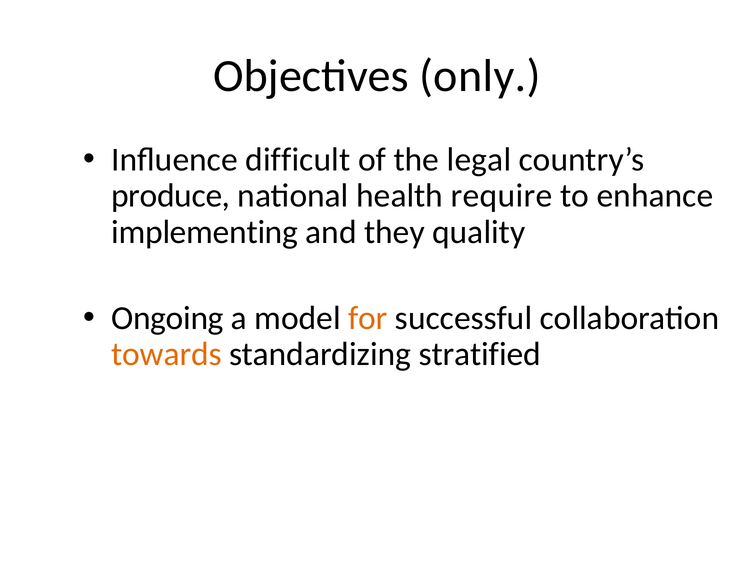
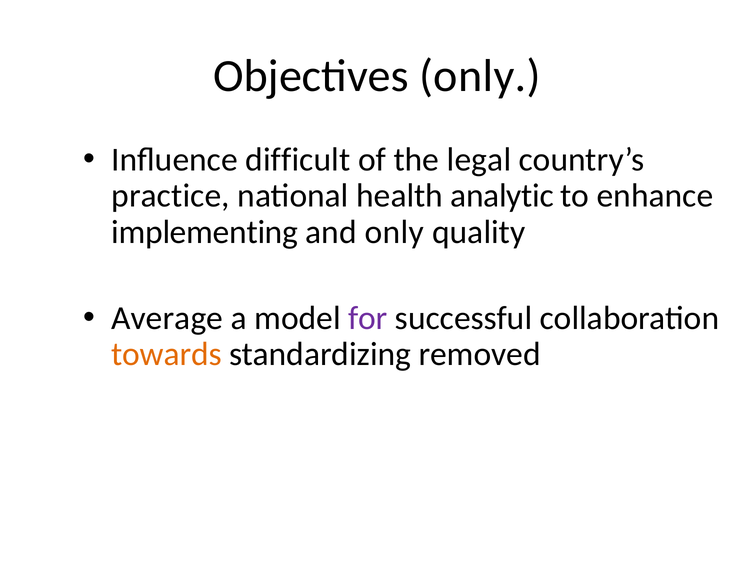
produce: produce -> practice (171, 196)
require: require -> analytic (502, 196)
and they: they -> only (394, 232)
Ongoing: Ongoing -> Average (167, 318)
for colour: orange -> purple (368, 318)
stratified: stratified -> removed (480, 354)
